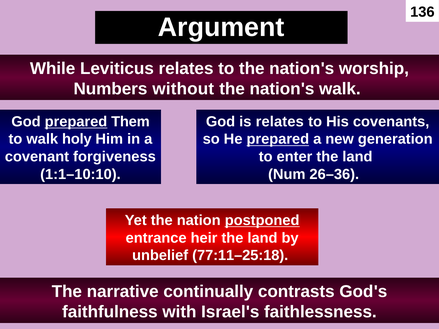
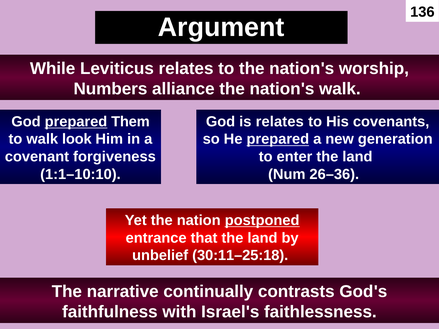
without: without -> alliance (183, 89)
holy: holy -> look (77, 139)
heir: heir -> that (204, 238)
77:11–25:18: 77:11–25:18 -> 30:11–25:18 (240, 256)
